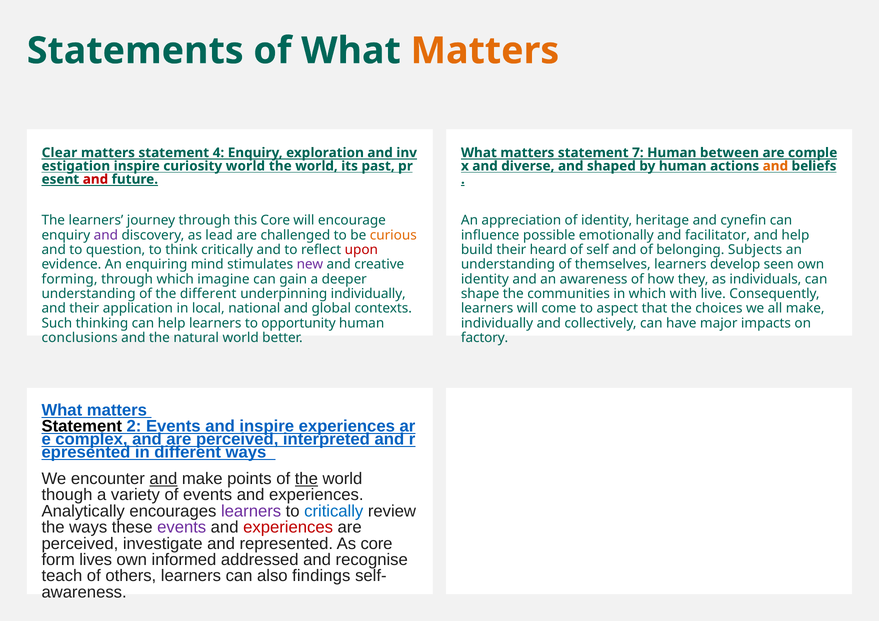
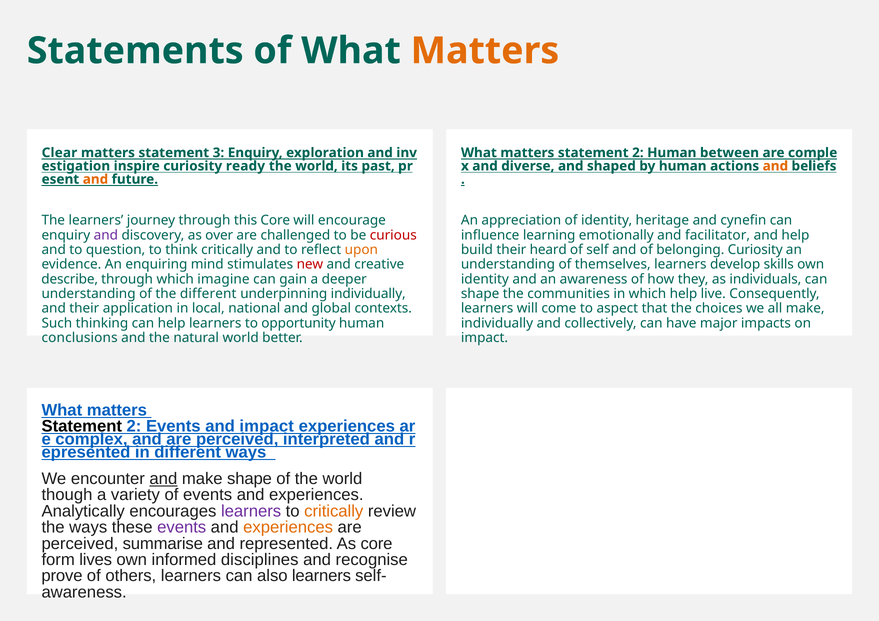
4: 4 -> 3 (218, 153)
7: 7 -> 2 (638, 153)
curiosity world: world -> ready (245, 166)
and colour: red -> orange (95, 179)
lead: lead -> over (219, 235)
curious colour: orange -> red (393, 235)
possible: possible -> learning (549, 235)
upon colour: red -> orange (361, 250)
belonging Subjects: Subjects -> Curiosity (755, 250)
new colour: purple -> red (310, 265)
seen: seen -> skills (779, 265)
forming: forming -> describe (70, 279)
which with: with -> help (684, 294)
factory: factory -> impact (485, 338)
and inspire: inspire -> impact (267, 427)
make points: points -> shape (250, 479)
the underline: present -> none (306, 479)
critically colour: blue -> orange (334, 512)
experiences colour: red -> orange (288, 528)
investigate: investigate -> summarise (163, 544)
addressed: addressed -> disciplines (260, 560)
teach: teach -> prove (62, 576)
also findings: findings -> learners (321, 576)
